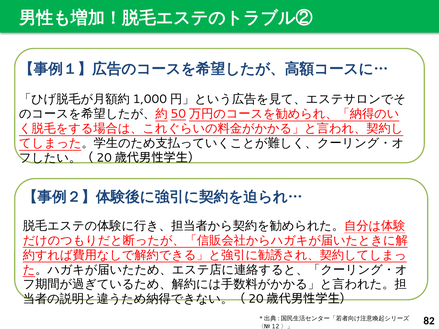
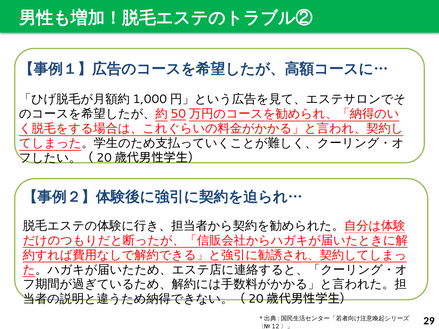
82: 82 -> 29 (429, 321)
